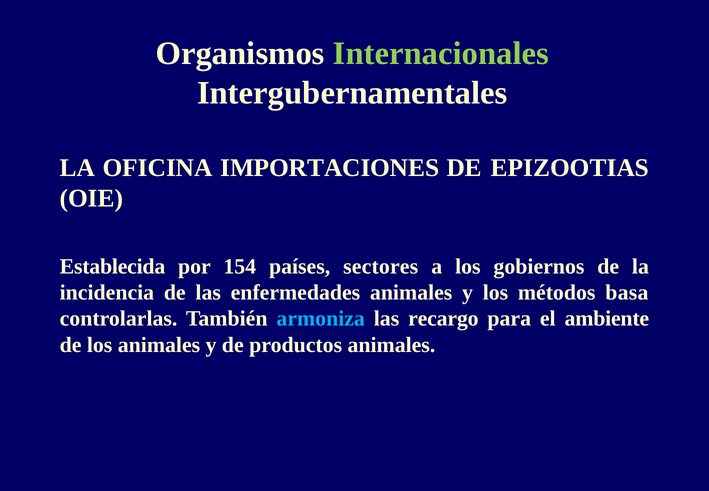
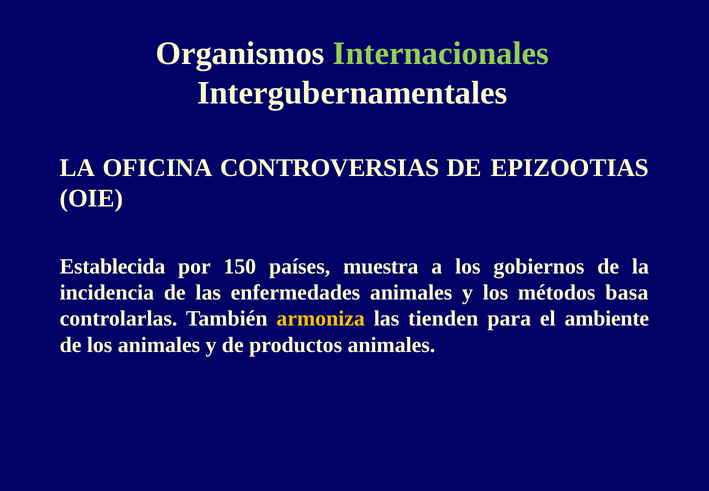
IMPORTACIONES: IMPORTACIONES -> CONTROVERSIAS (330, 168)
154: 154 -> 150 (240, 266)
sectores: sectores -> muestra (381, 266)
armoniza colour: light blue -> yellow (321, 319)
recargo: recargo -> tienden (443, 319)
